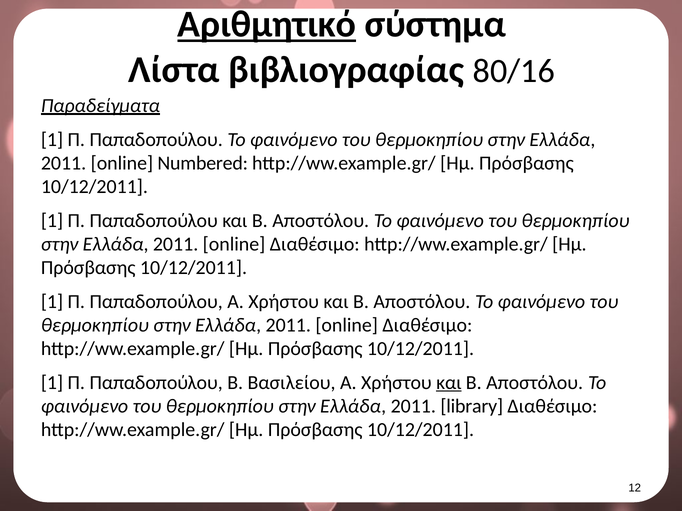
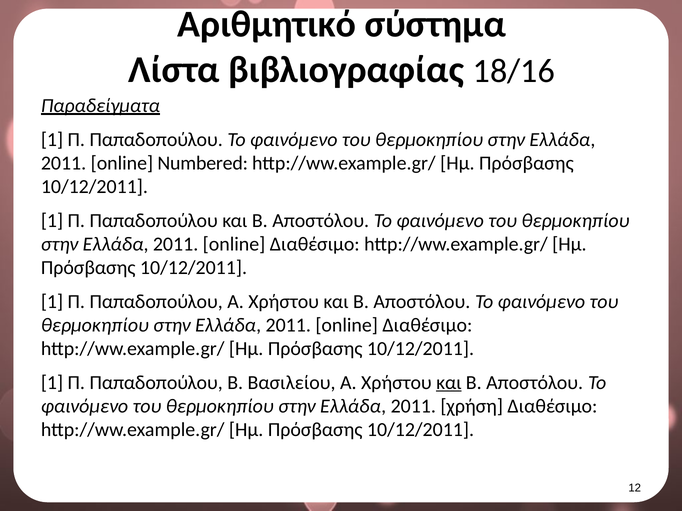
Αριθμητικό underline: present -> none (267, 25)
80/16: 80/16 -> 18/16 (514, 71)
library: library -> χρήση (472, 406)
